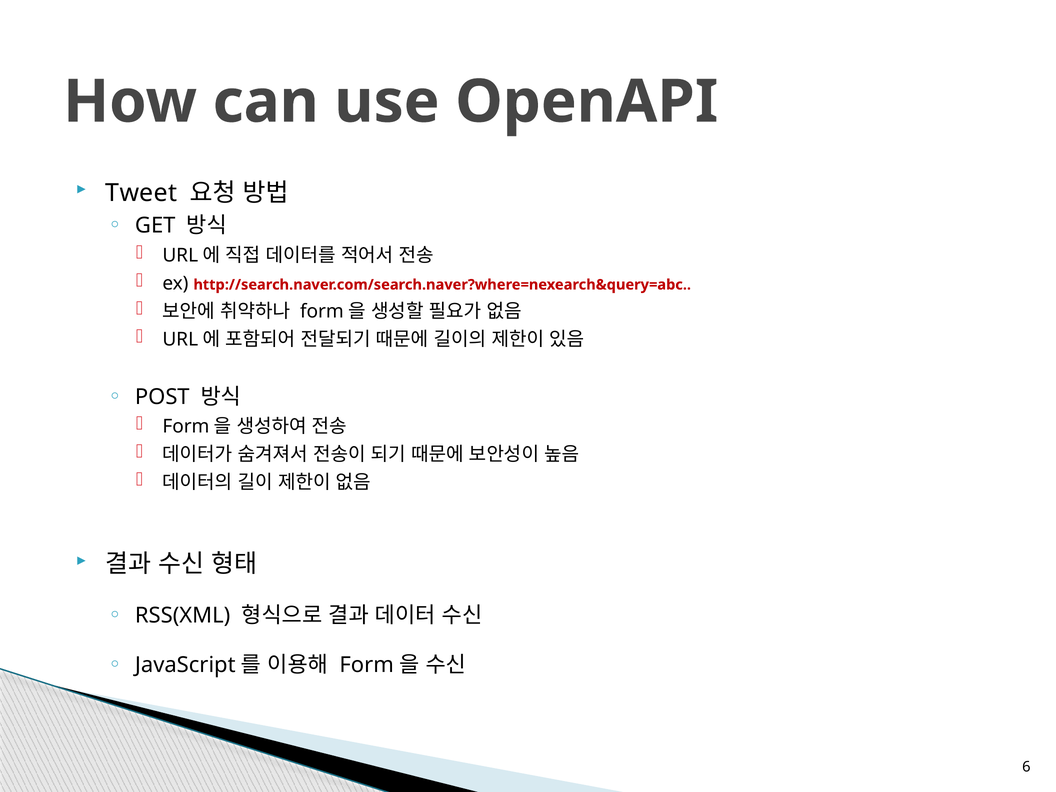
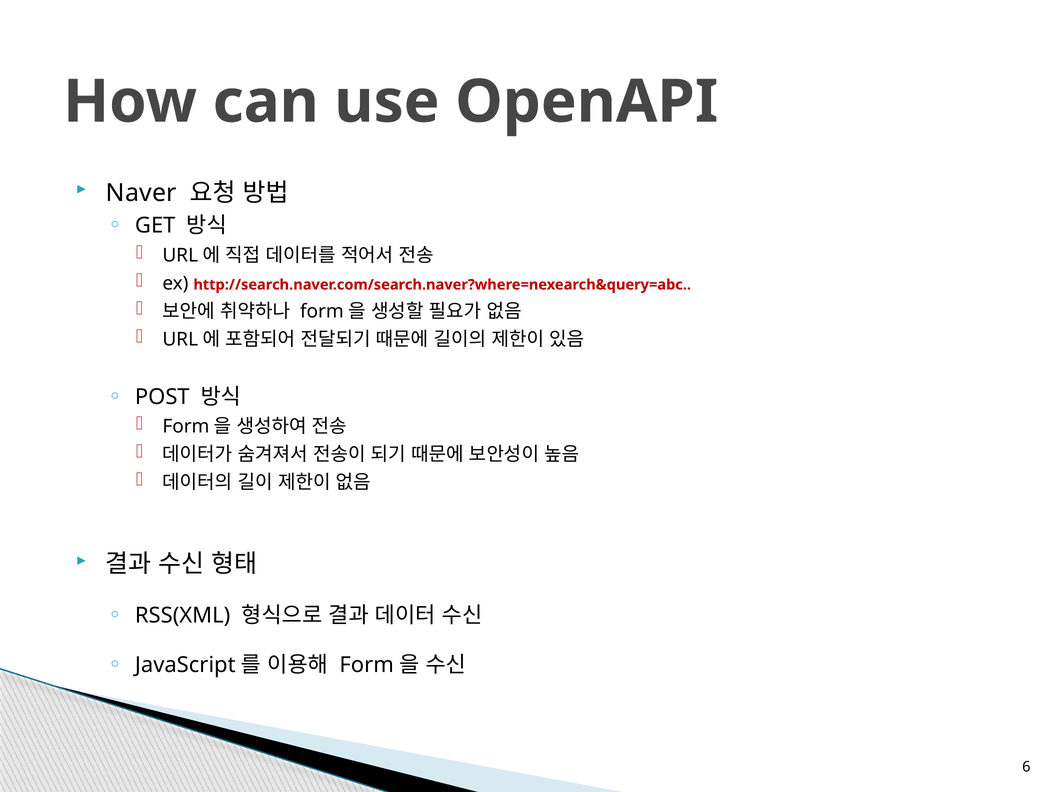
Tweet: Tweet -> Naver (141, 193)
